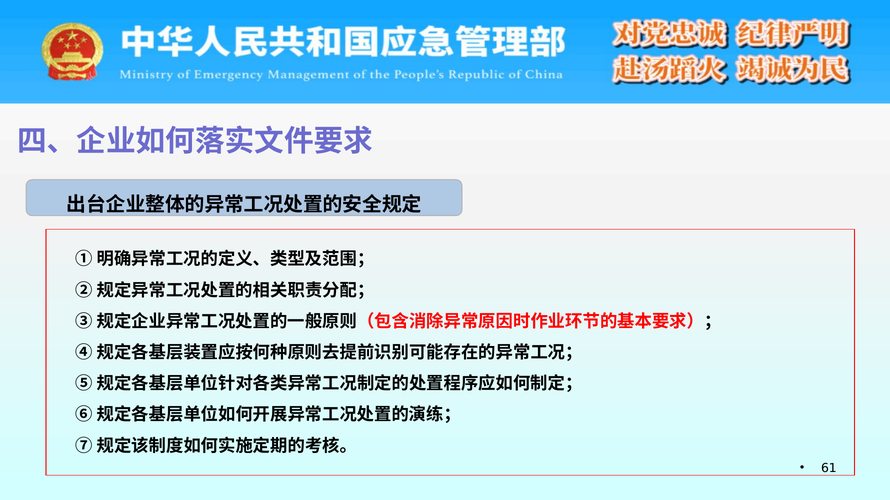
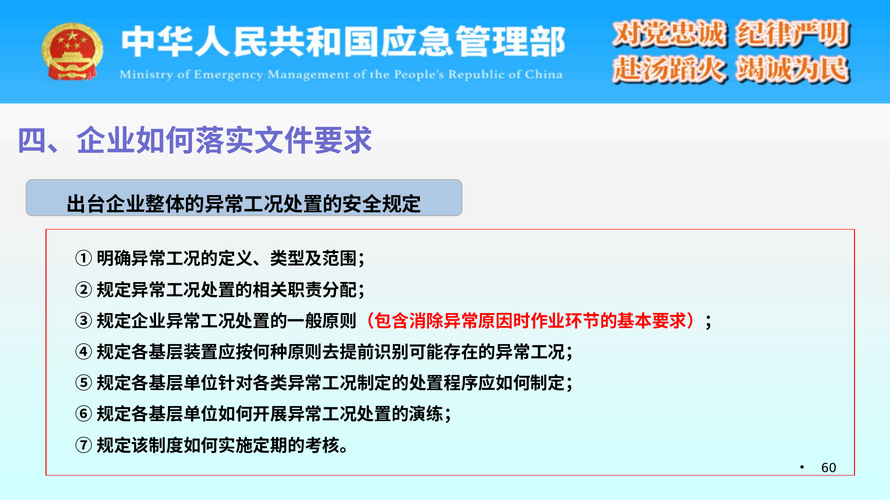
61: 61 -> 60 (829, 469)
